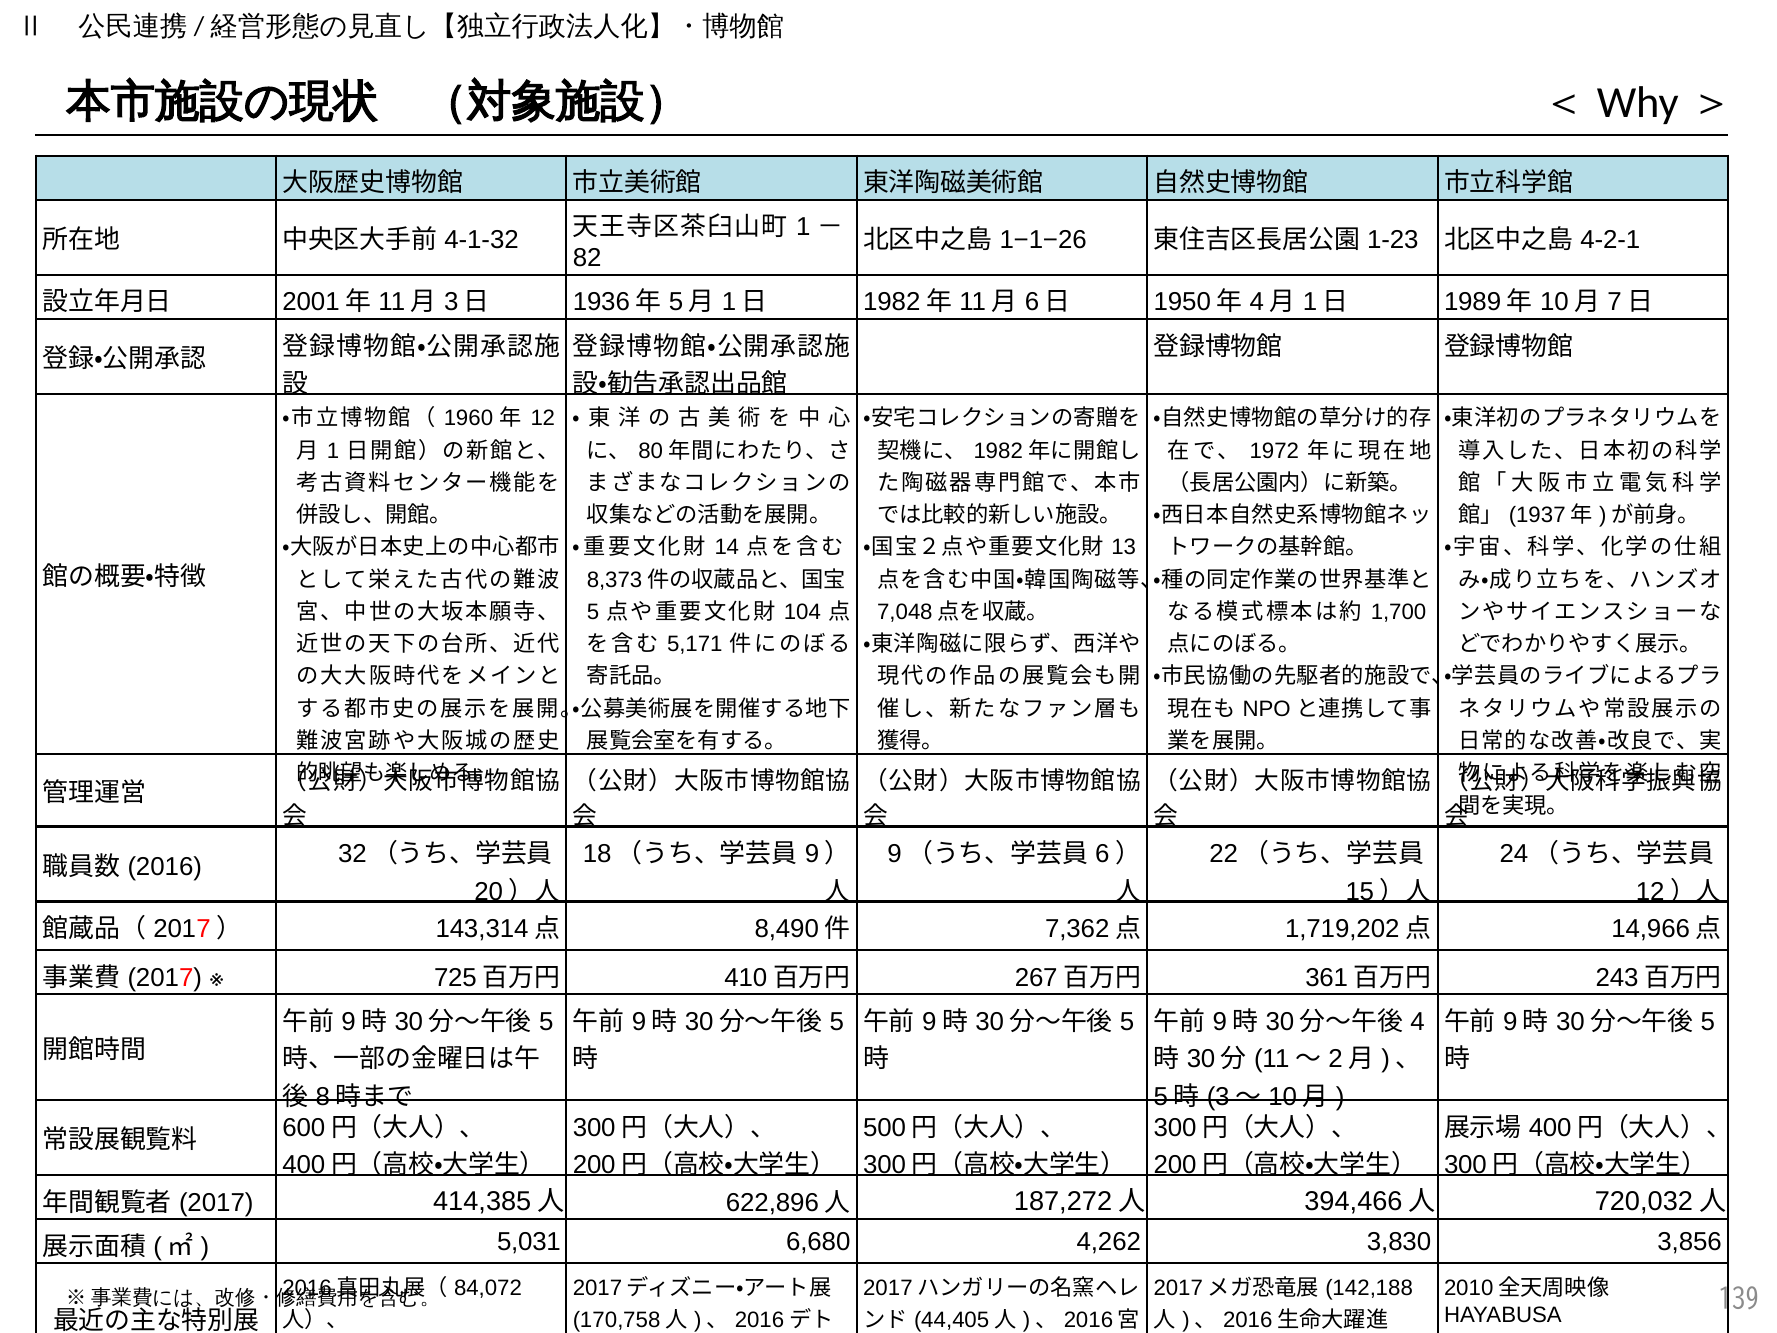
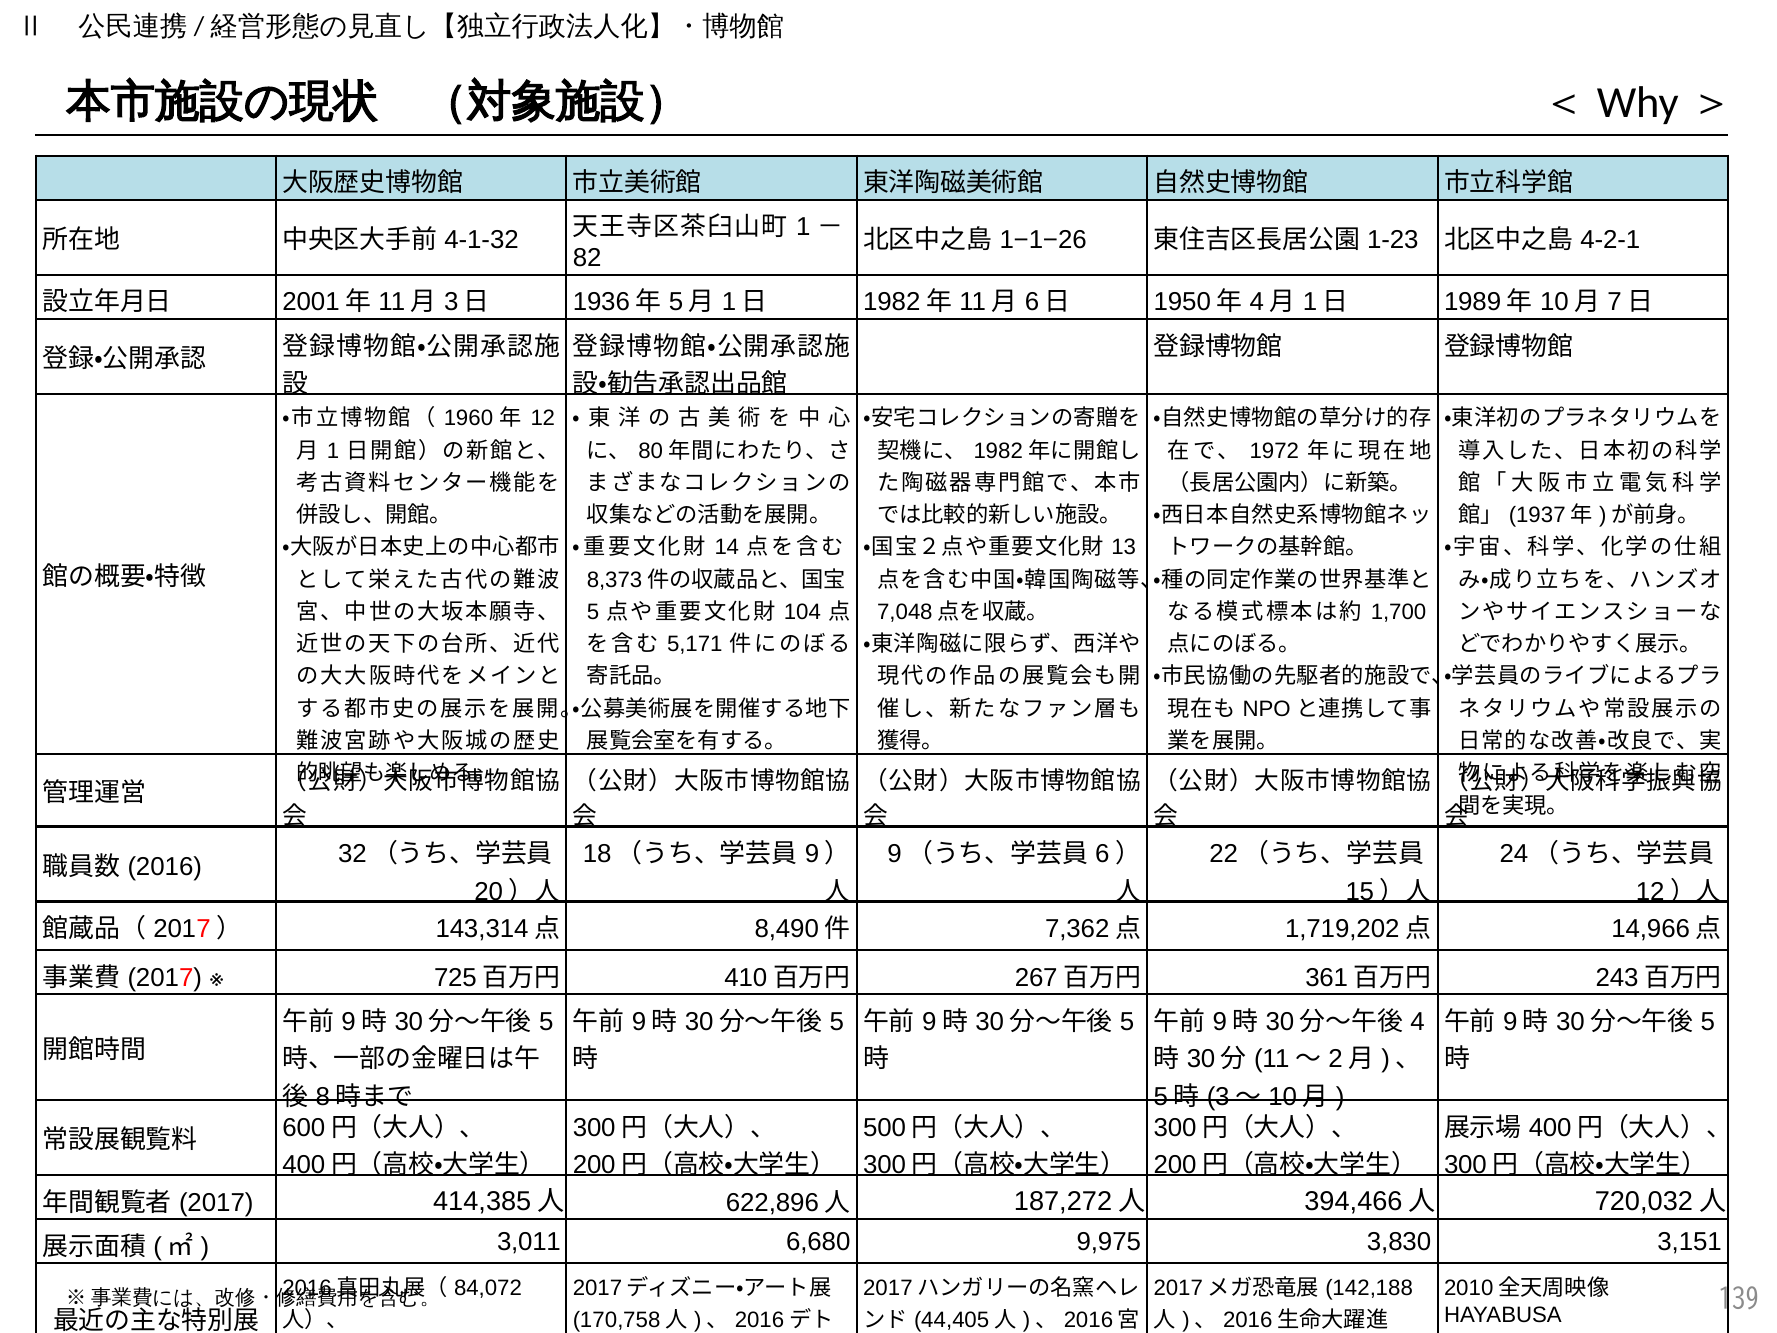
5,031: 5,031 -> 3,011 (529, 1241)
4,262: 4,262 -> 9,975 (1109, 1241)
3,856: 3,856 -> 3,151 (1690, 1241)
